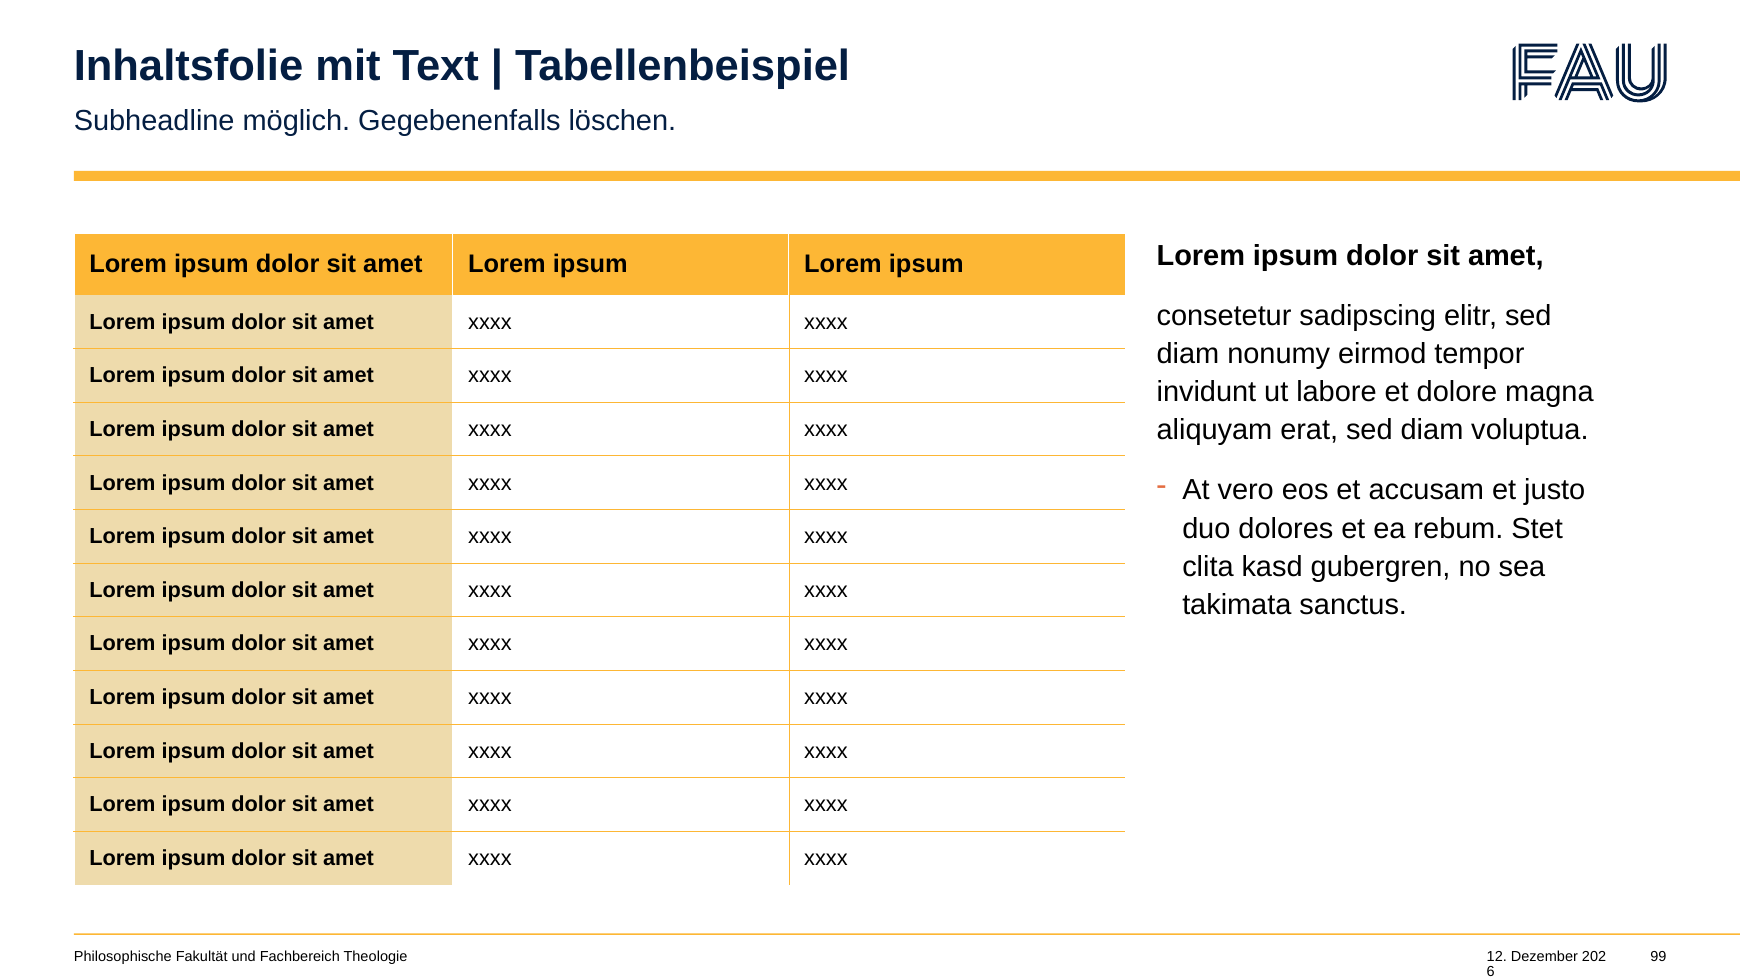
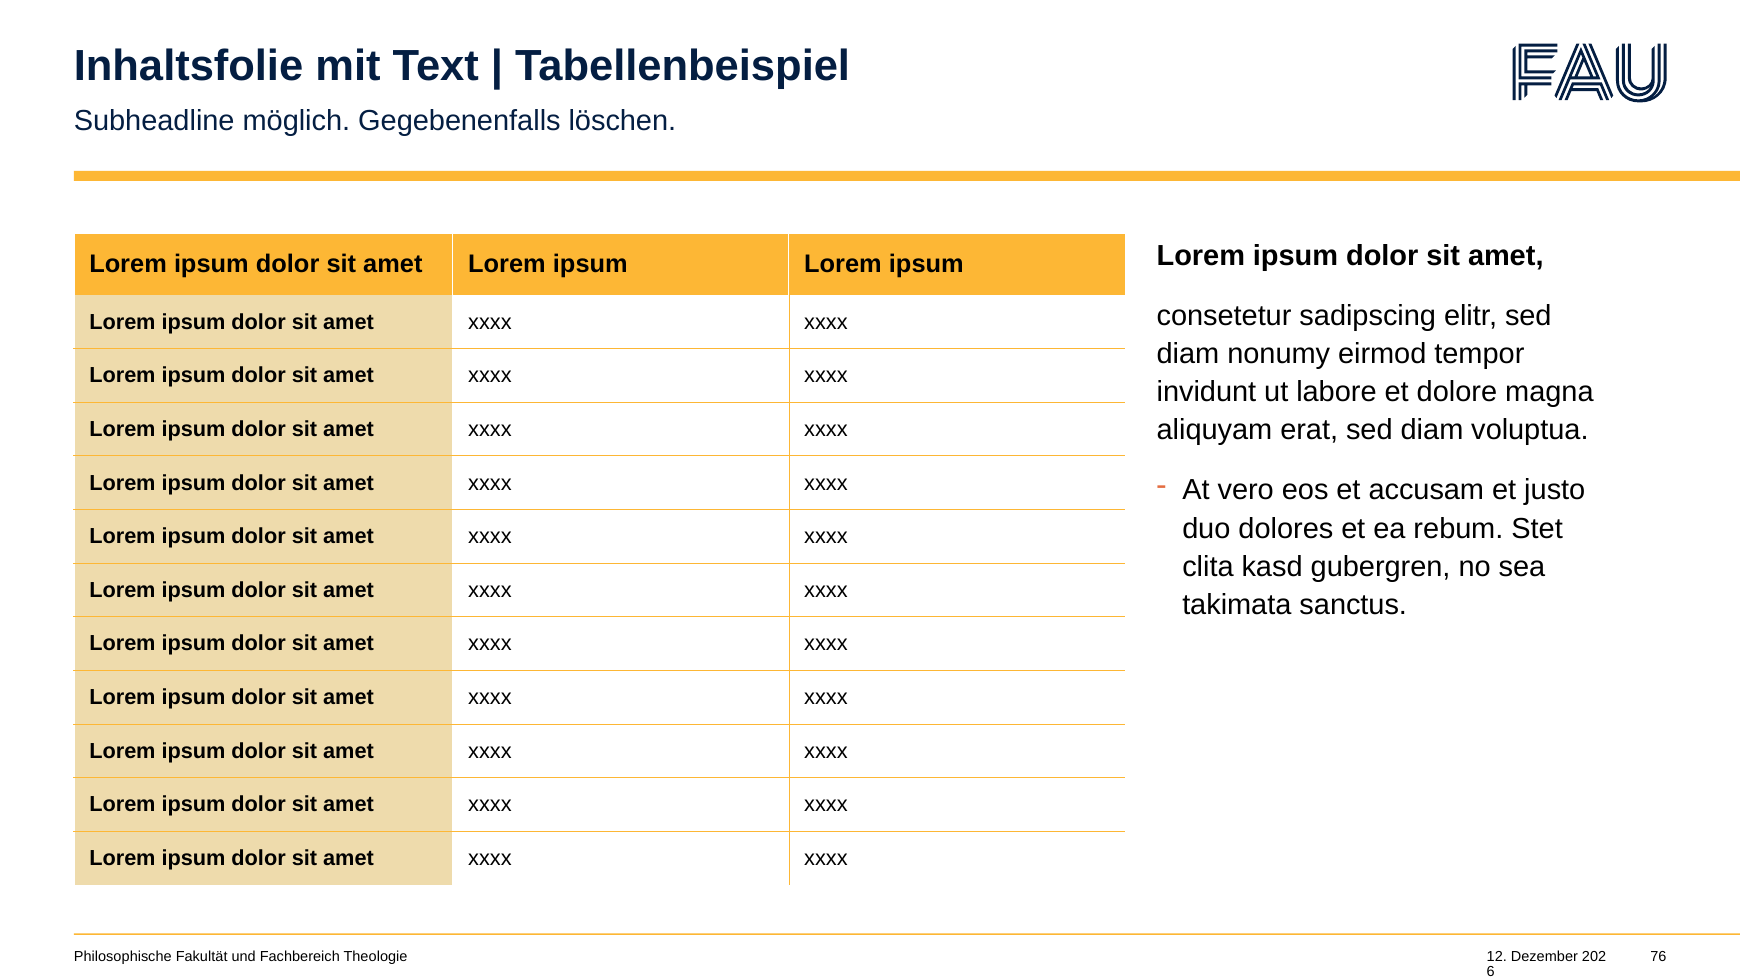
99: 99 -> 76 (1658, 957)
